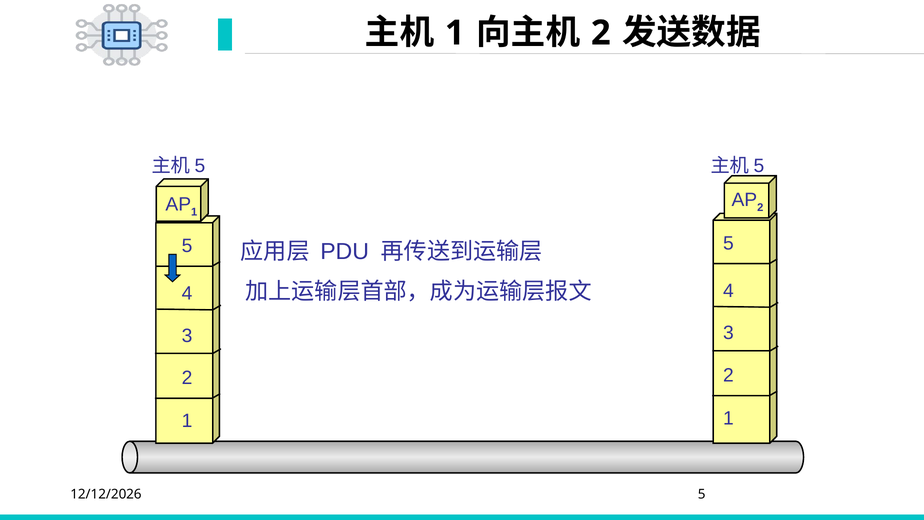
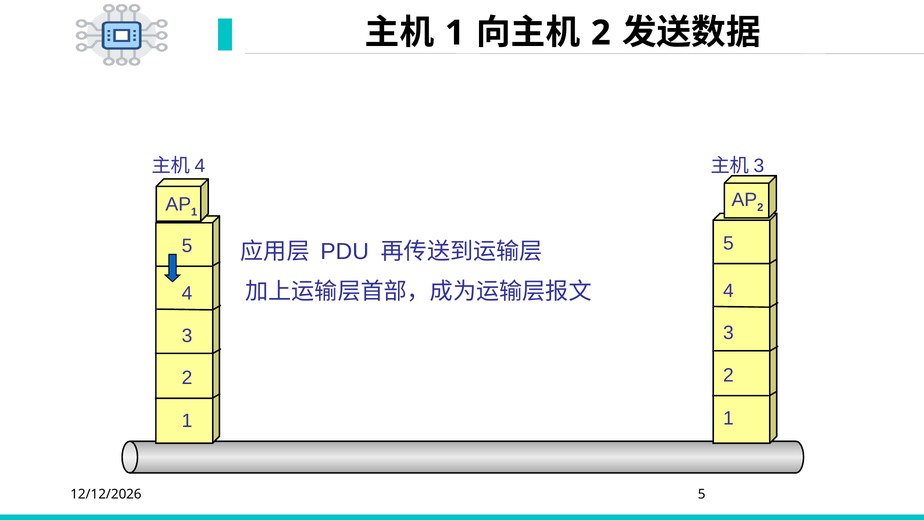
5: 5 -> 4 (200, 166)
5: 5 -> 3 (759, 166)
